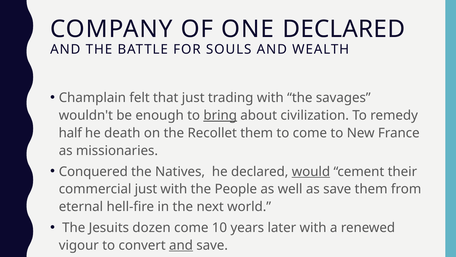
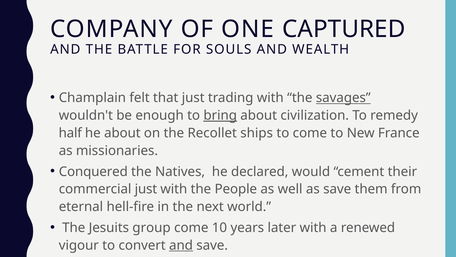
ONE DECLARED: DECLARED -> CAPTURED (344, 29)
savages underline: none -> present (343, 98)
he death: death -> about (122, 133)
Recollet them: them -> ships (257, 133)
would underline: present -> none (311, 171)
dozen: dozen -> group (152, 227)
